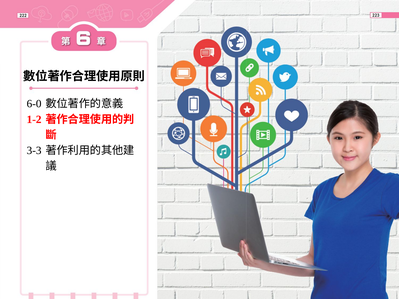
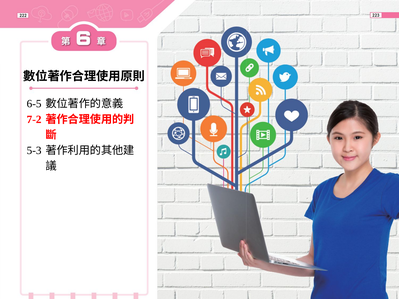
6-0: 6-0 -> 6-5 (34, 104)
1-2: 1-2 -> 7-2 (34, 119)
3-3: 3-3 -> 5-3 (34, 150)
